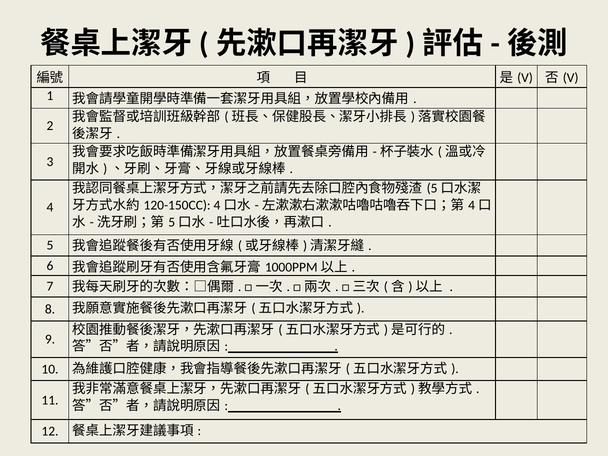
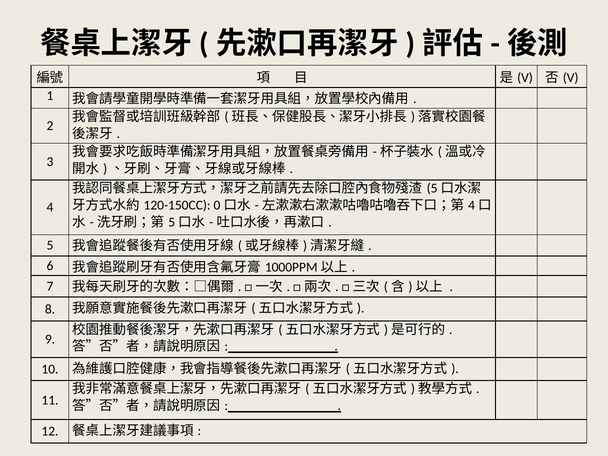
4: 4 -> 0 (217, 205)
